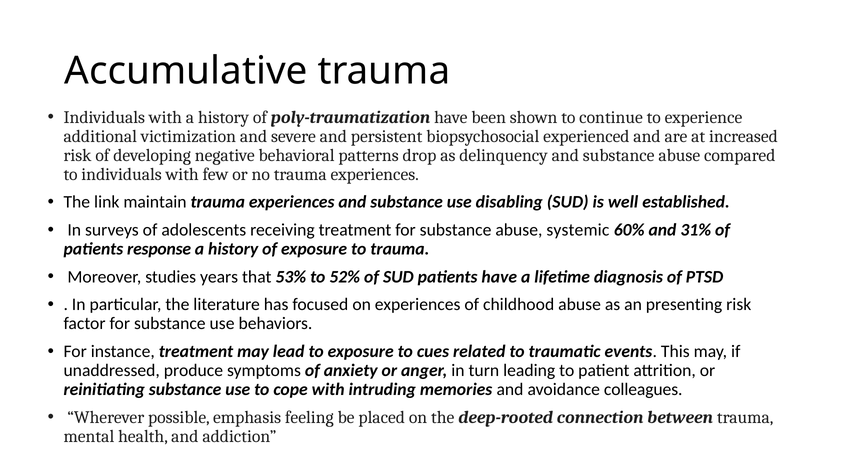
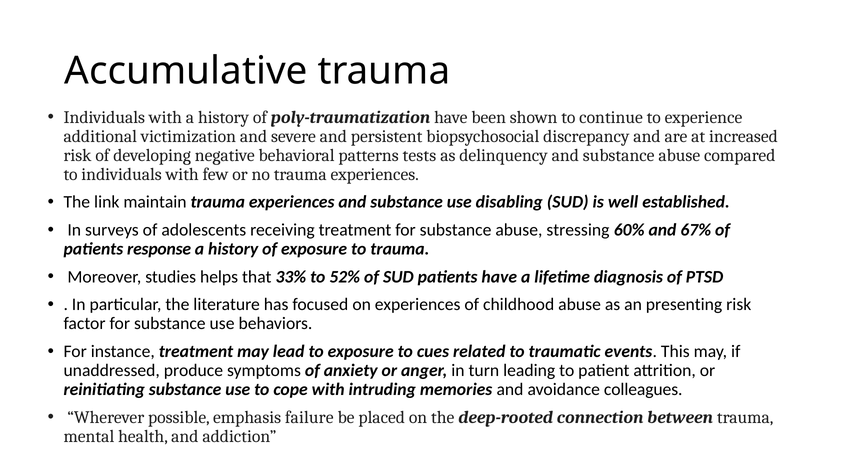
experienced: experienced -> discrepancy (586, 136)
drop: drop -> tests (419, 155)
systemic: systemic -> stressing (578, 230)
31%: 31% -> 67% (696, 230)
years: years -> helps (219, 277)
53%: 53% -> 33% (291, 277)
feeling: feeling -> failure (309, 418)
